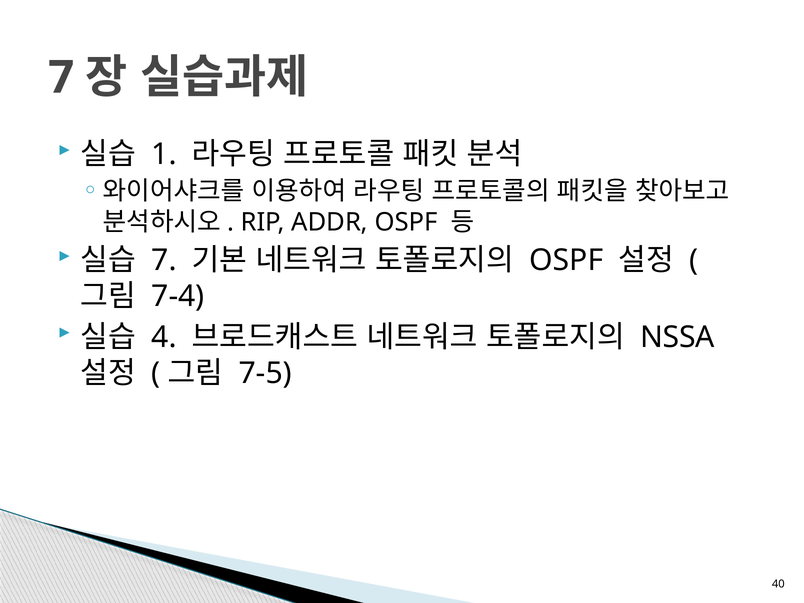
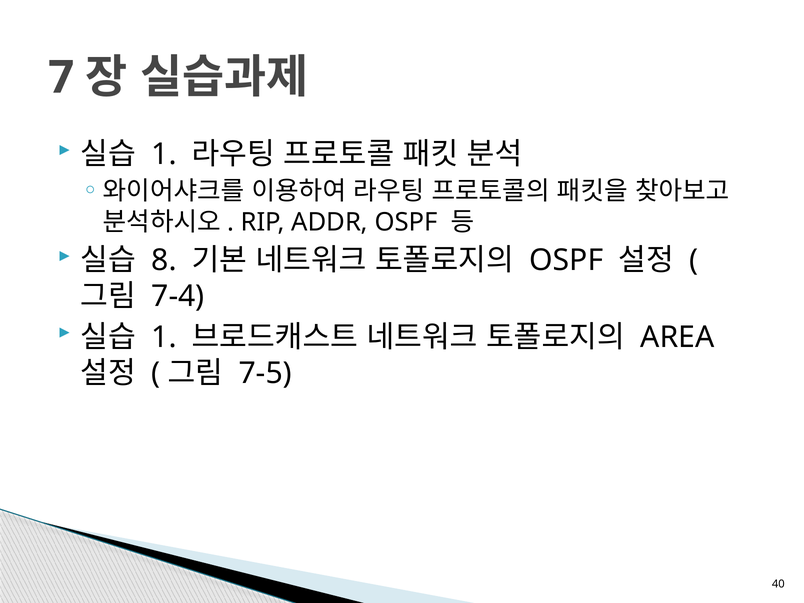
7: 7 -> 8 (164, 260)
4: 4 -> 1 (164, 337)
NSSA: NSSA -> AREA (677, 337)
